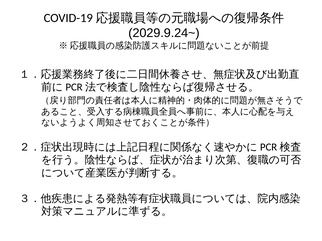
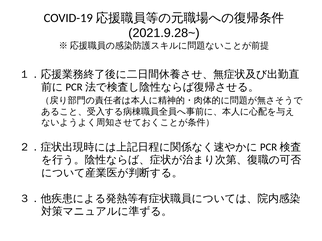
2029.9.24~: 2029.9.24~ -> 2021.9.28~ (164, 33)
